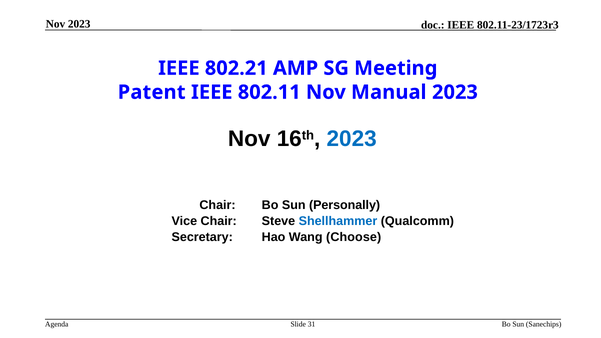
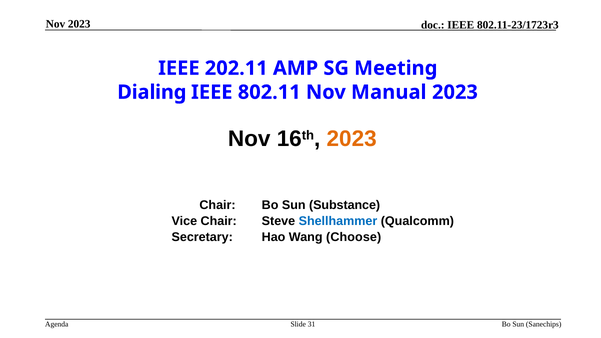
802.21: 802.21 -> 202.11 (236, 68)
Patent: Patent -> Dialing (152, 92)
2023 colour: blue -> orange (352, 139)
Personally: Personally -> Substance (345, 205)
